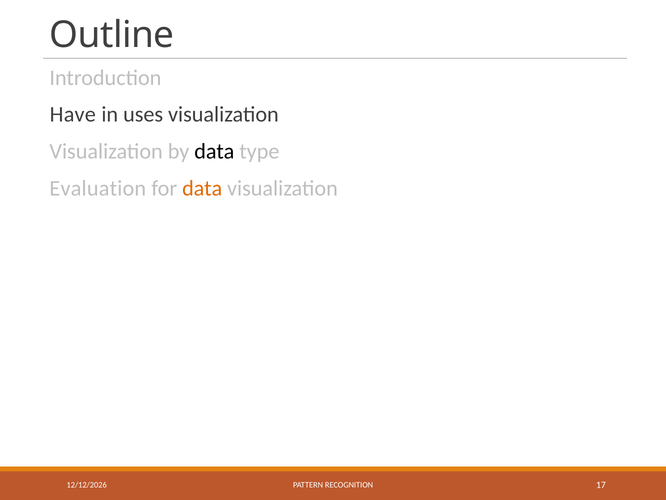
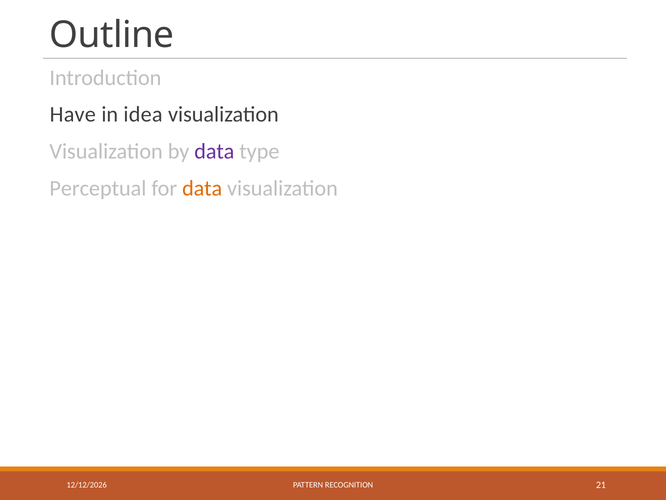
uses: uses -> idea (143, 115)
data colour: black -> purple (214, 151)
Evaluation: Evaluation -> Perceptual (98, 188)
17: 17 -> 21 (601, 484)
